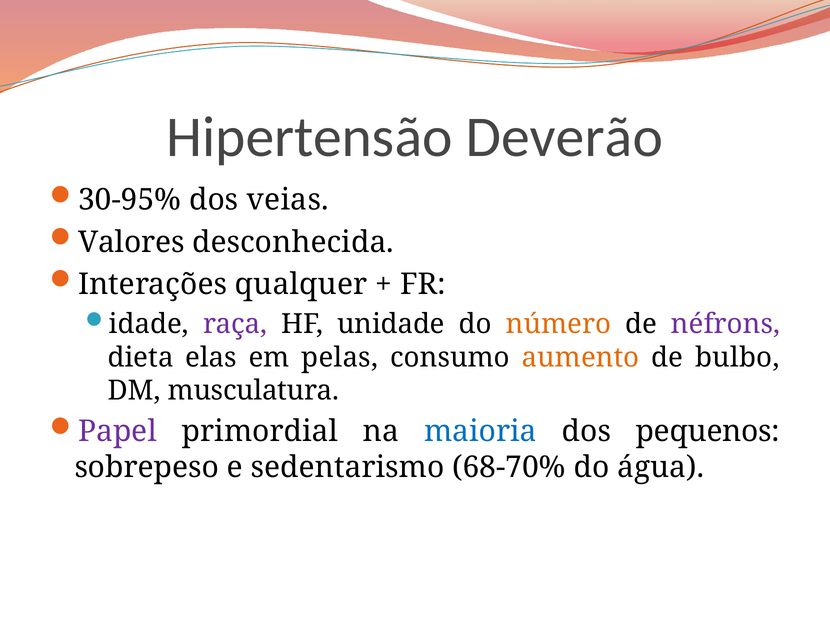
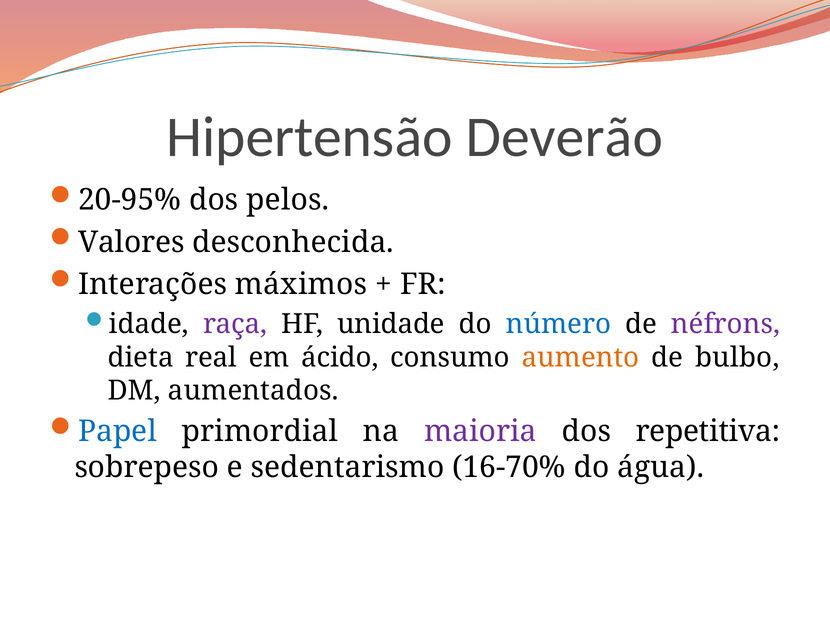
30-95%: 30-95% -> 20-95% (130, 200)
veias: veias -> pelos (288, 200)
qualquer: qualquer -> máximos (301, 284)
número colour: orange -> blue (558, 324)
elas: elas -> real (211, 357)
pelas: pelas -> ácido (340, 357)
musculatura: musculatura -> aumentados (253, 390)
Papel colour: purple -> blue (117, 431)
maioria colour: blue -> purple (480, 431)
pequenos: pequenos -> repetitiva (708, 431)
68-70%: 68-70% -> 16-70% (509, 467)
